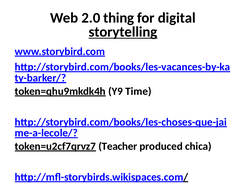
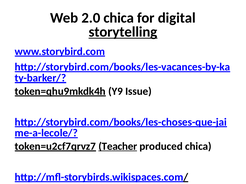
2.0 thing: thing -> chica (119, 18)
Time: Time -> Issue (138, 91)
Teacher underline: none -> present (118, 147)
